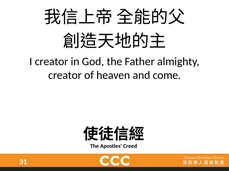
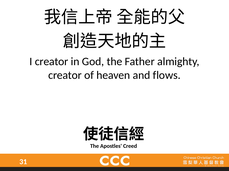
come: come -> flows (167, 75)
